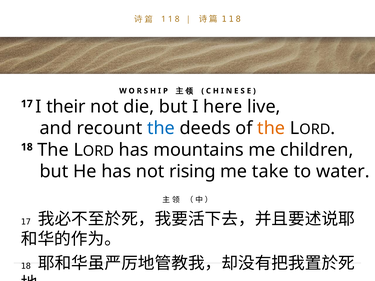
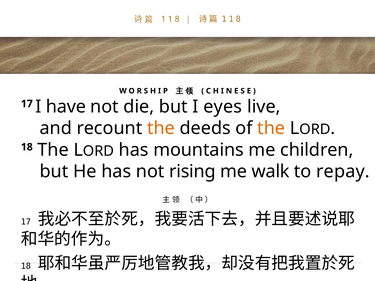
their: their -> have (66, 107)
here: here -> eyes (223, 107)
the colour: blue -> orange (161, 128)
take: take -> walk (271, 172)
water: water -> repay (343, 172)
